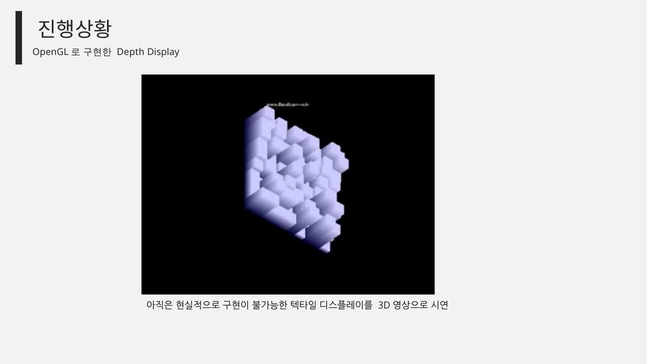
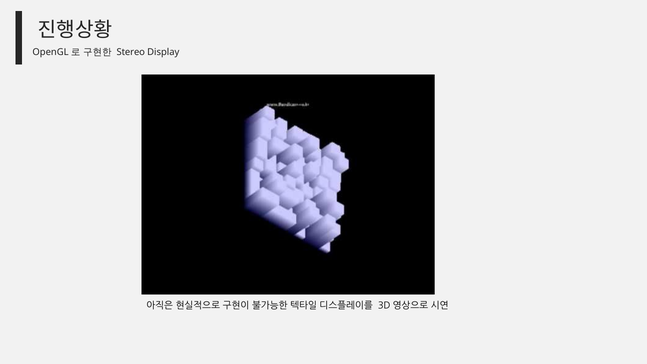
Depth: Depth -> Stereo (131, 52)
